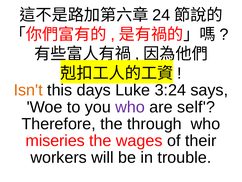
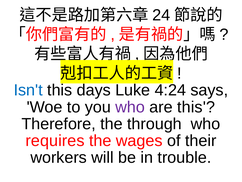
Isn't colour: orange -> blue (28, 90)
3:24: 3:24 -> 4:24 (170, 90)
are self: self -> this (196, 107)
miseries: miseries -> requires (55, 140)
